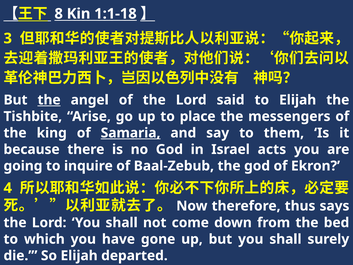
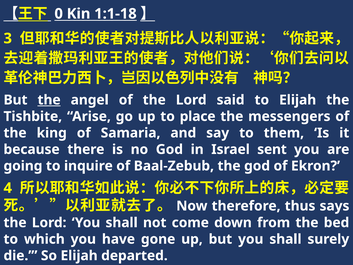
8: 8 -> 0 (59, 14)
Samaria underline: present -> none (131, 133)
acts: acts -> sent (272, 149)
